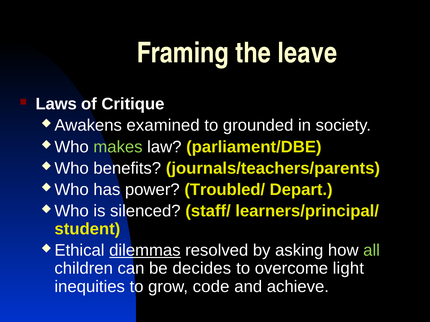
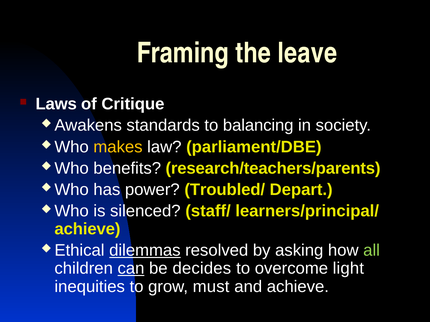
examined: examined -> standards (163, 126)
grounded: grounded -> balancing (258, 126)
makes colour: light green -> yellow (118, 147)
journals/teachers/parents: journals/teachers/parents -> research/teachers/parents (273, 169)
student: student -> achieve (87, 229)
can underline: none -> present (131, 269)
code: code -> must (211, 287)
